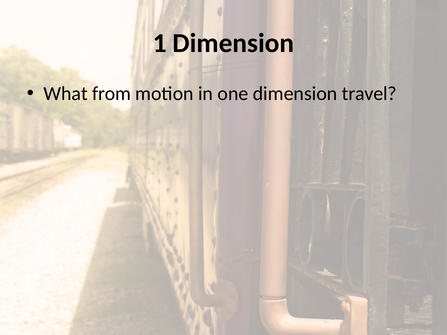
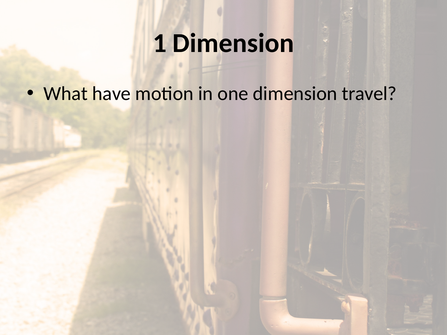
from: from -> have (112, 94)
